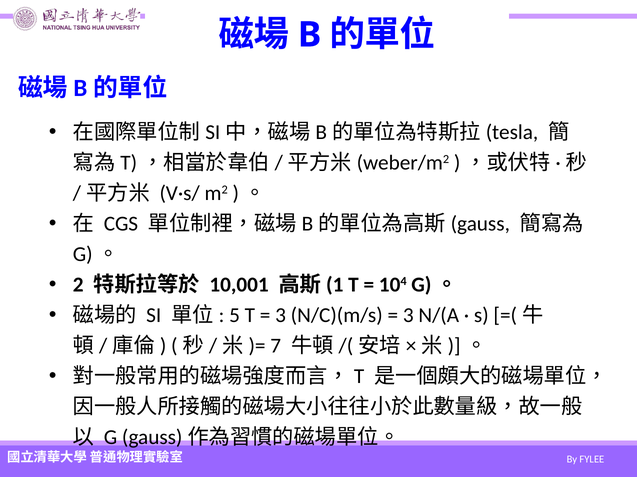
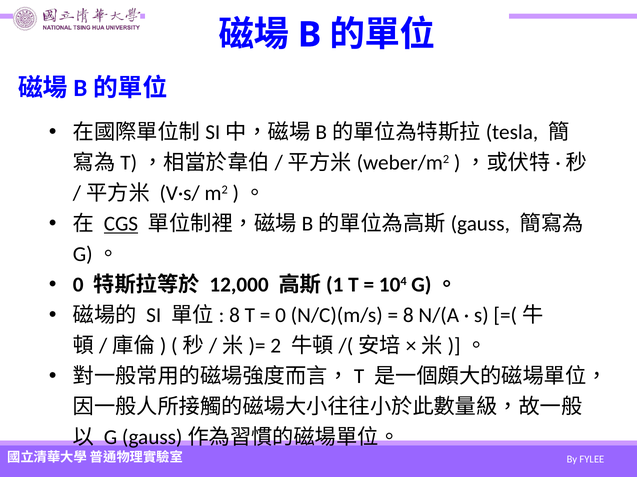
CGS underline: none -> present (121, 224)
2: 2 -> 0 (78, 285)
10,001: 10,001 -> 12,000 (239, 285)
5: 5 -> 8 (235, 316)
3: 3 -> 0 (281, 316)
3: 3 -> 8 (408, 316)
7: 7 -> 2 (276, 346)
